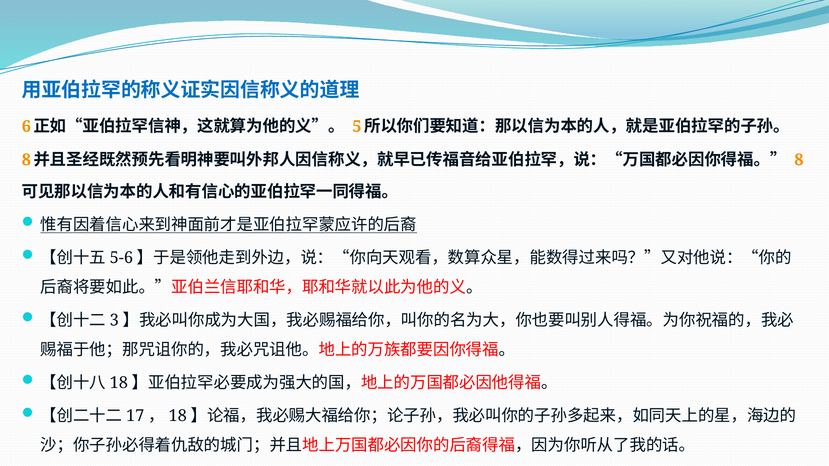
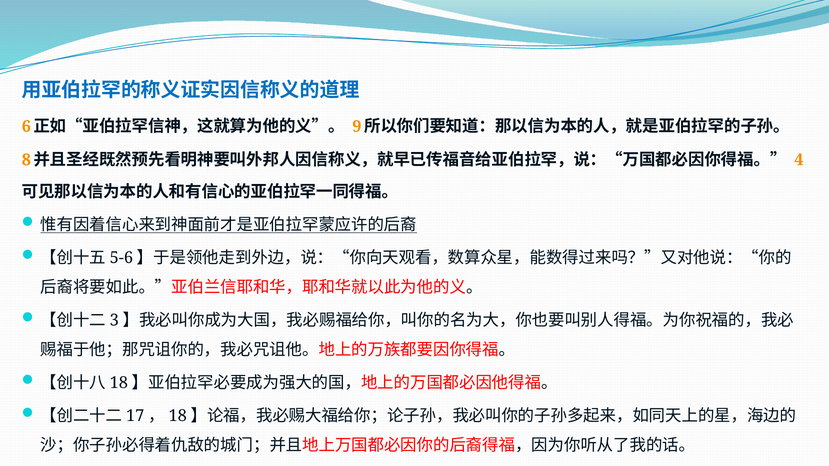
5: 5 -> 9 (357, 127)
8: 8 -> 4 (799, 160)
